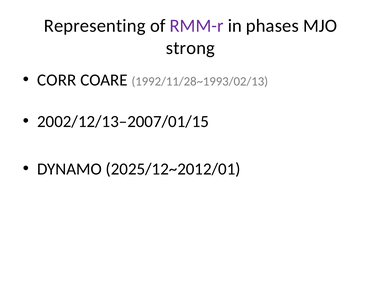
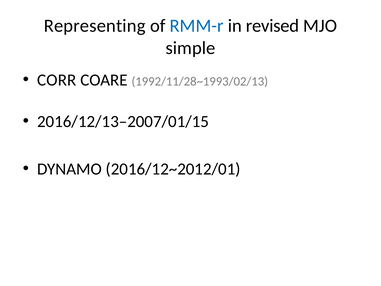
RMM-r colour: purple -> blue (197, 26)
phases: phases -> revised (273, 26)
strong: strong -> simple (190, 48)
2002/12/13–2007/01/15: 2002/12/13–2007/01/15 -> 2016/12/13–2007/01/15 (123, 121)
2025/12~2012/01: 2025/12~2012/01 -> 2016/12~2012/01 (173, 169)
